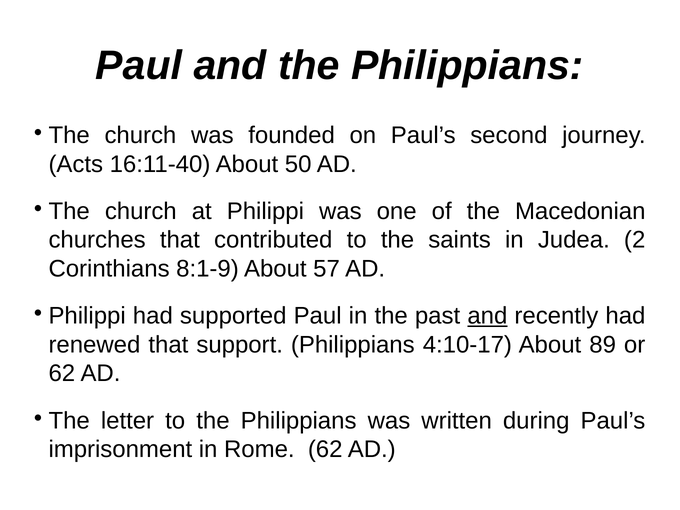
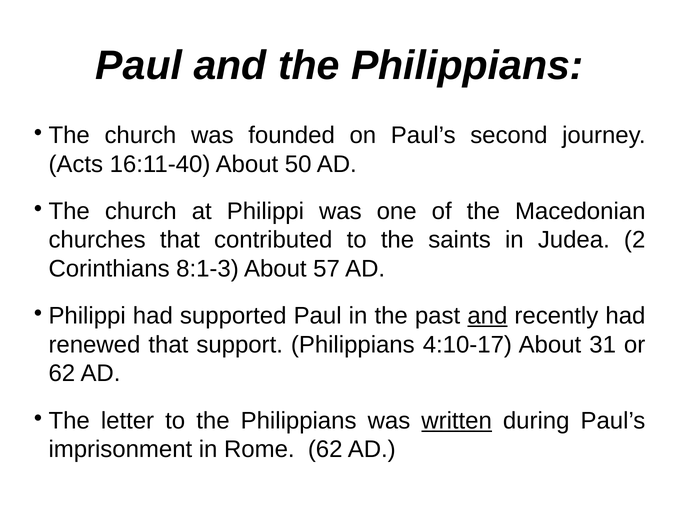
8:1-9: 8:1-9 -> 8:1-3 (208, 269)
89: 89 -> 31 (603, 345)
written underline: none -> present (457, 421)
